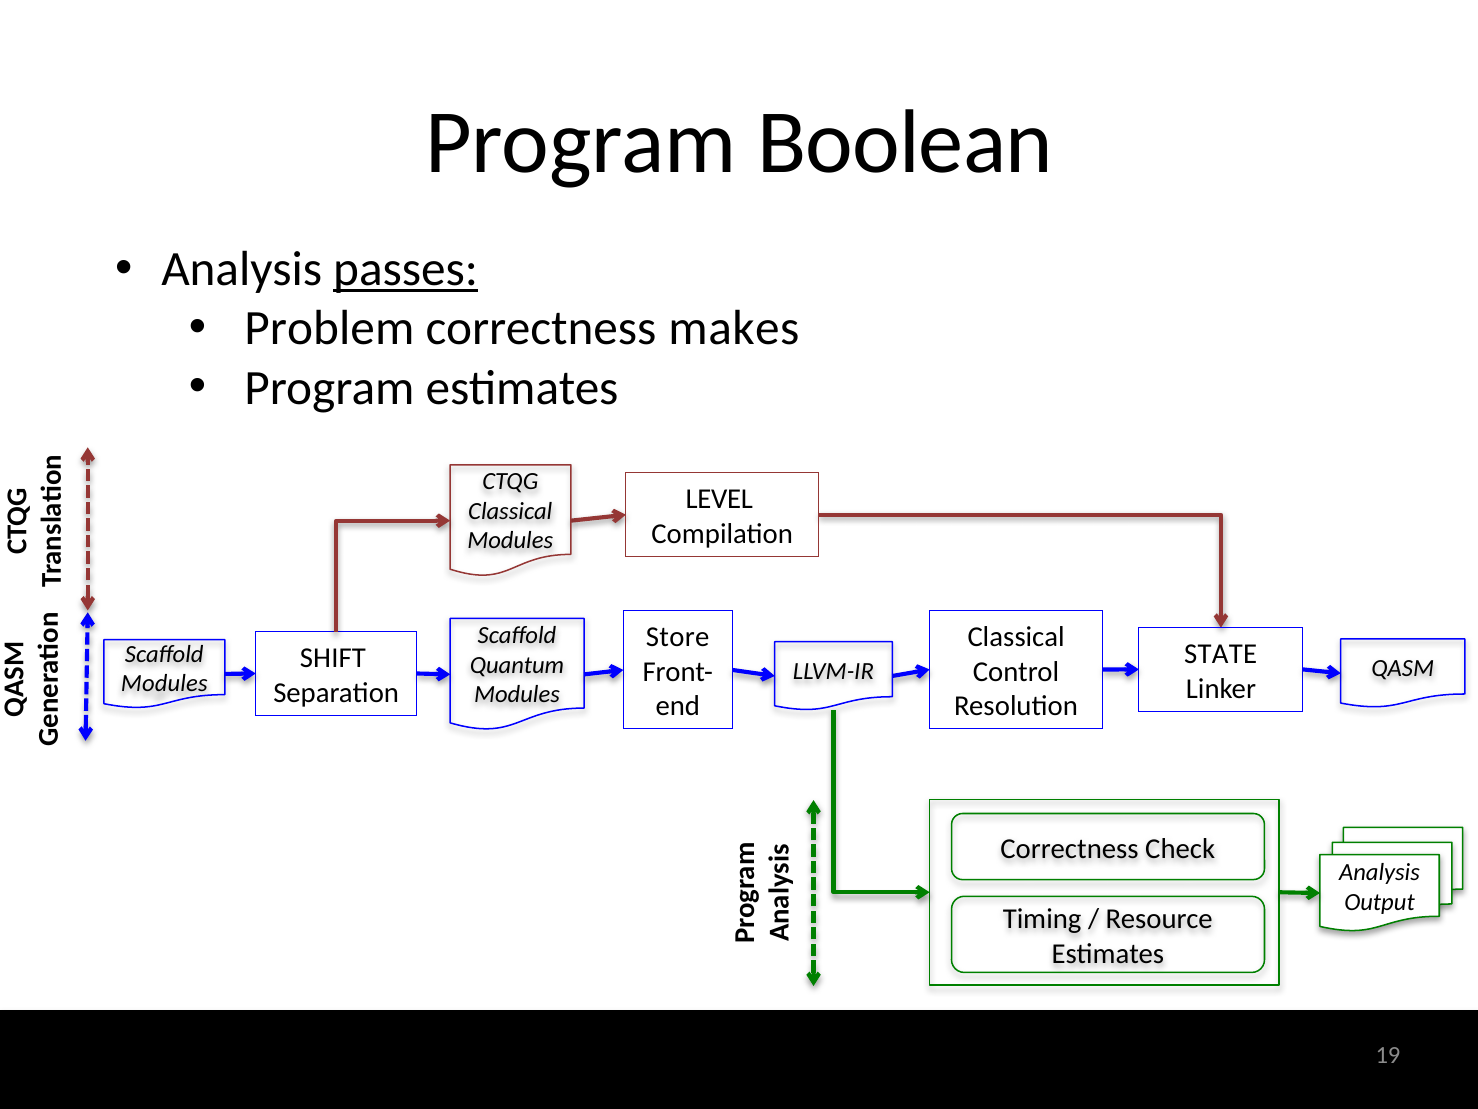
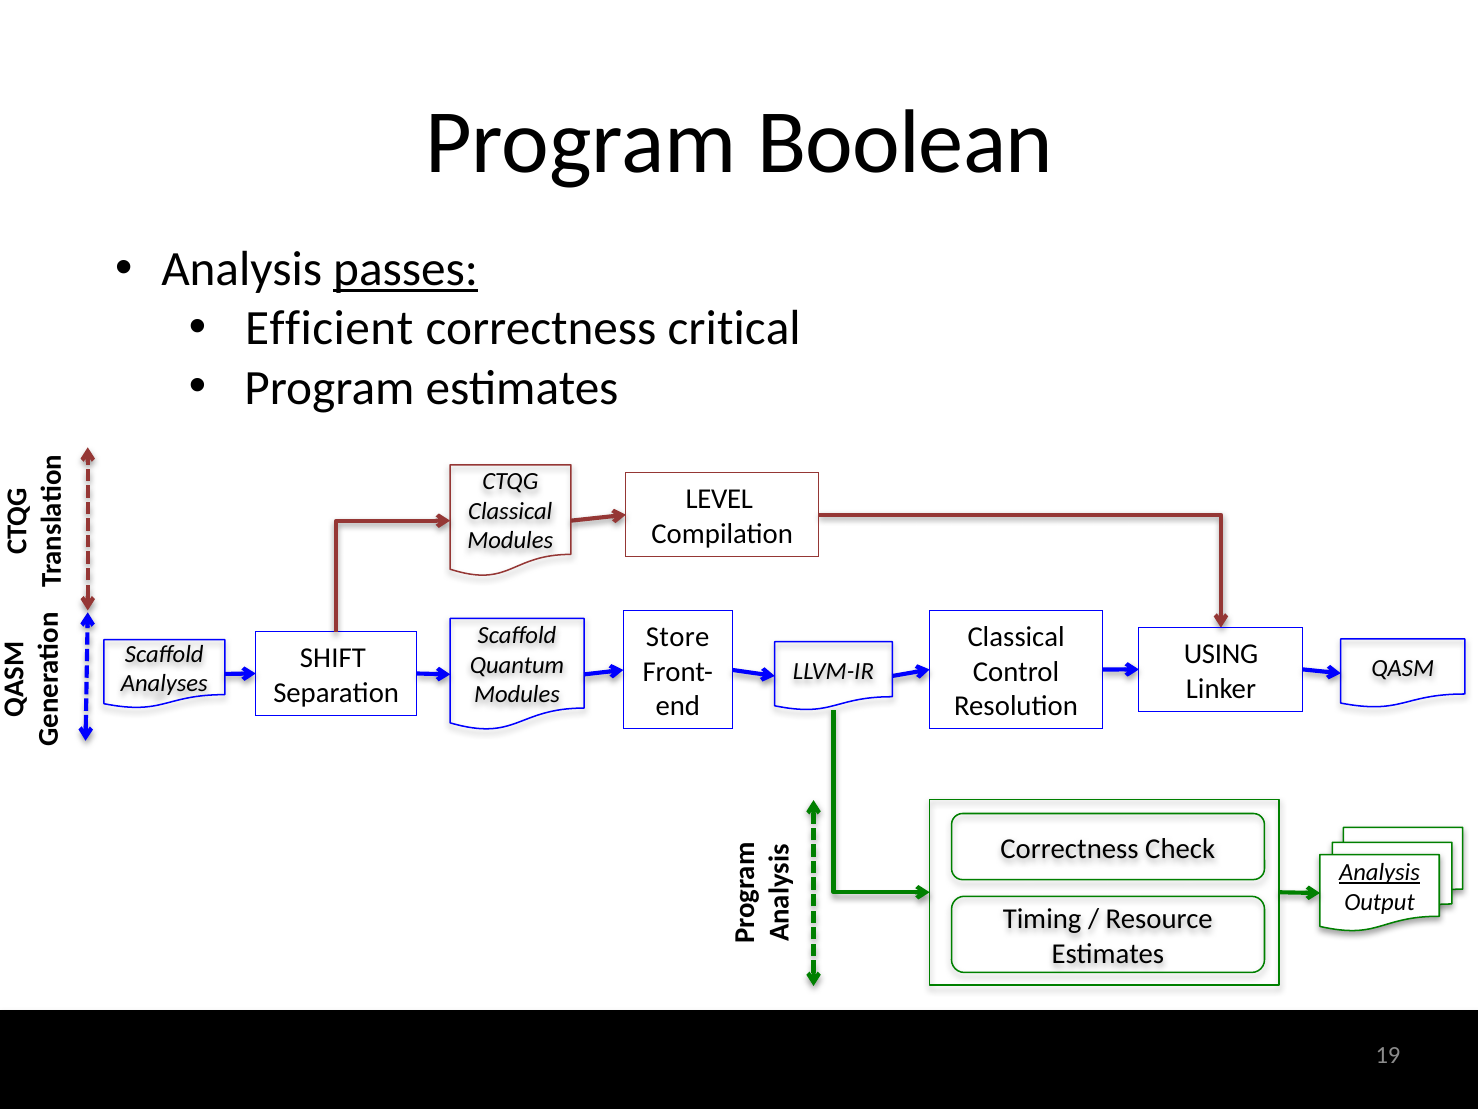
Problem: Problem -> Efficient (329, 329)
makes: makes -> critical (734, 329)
STATE: STATE -> USING (1221, 654)
Modules: Modules -> Analyses (164, 683)
Analysis underline: none -> present (1379, 872)
